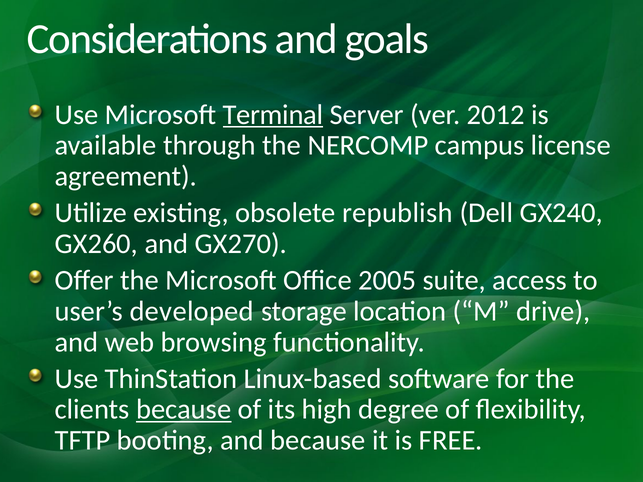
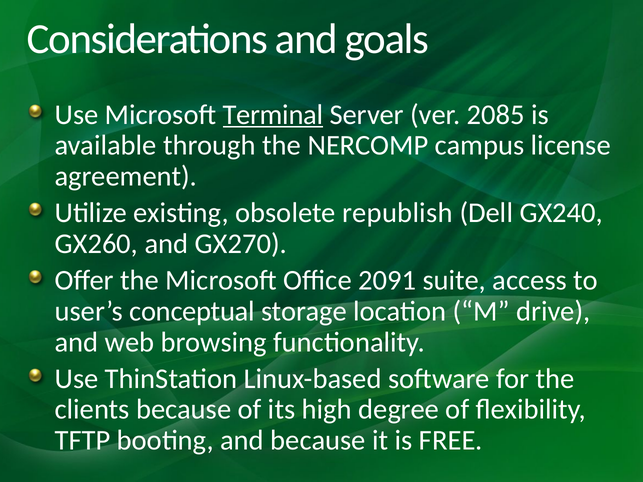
2012: 2012 -> 2085 (496, 115)
2005: 2005 -> 2091 (387, 281)
developed: developed -> conceptual (192, 311)
because underline: present -> none (184, 410)
